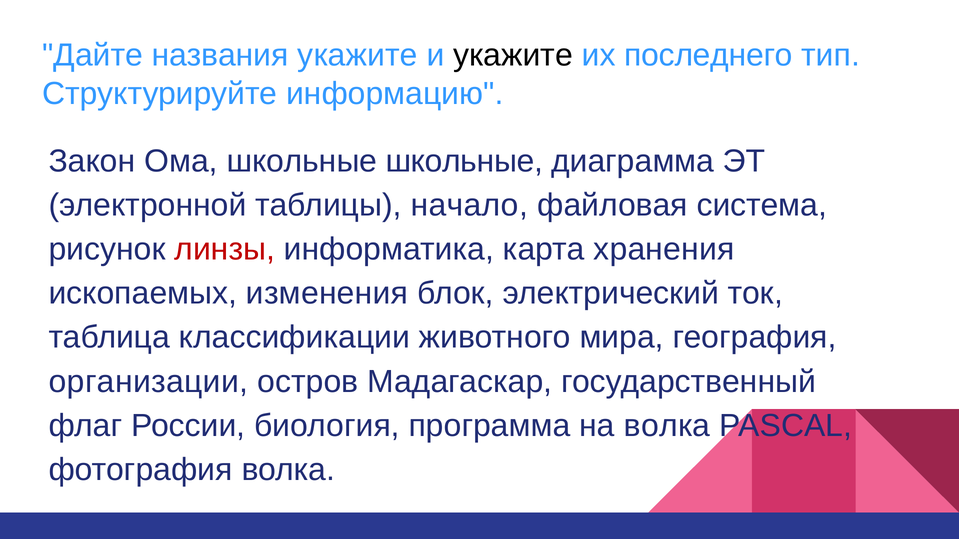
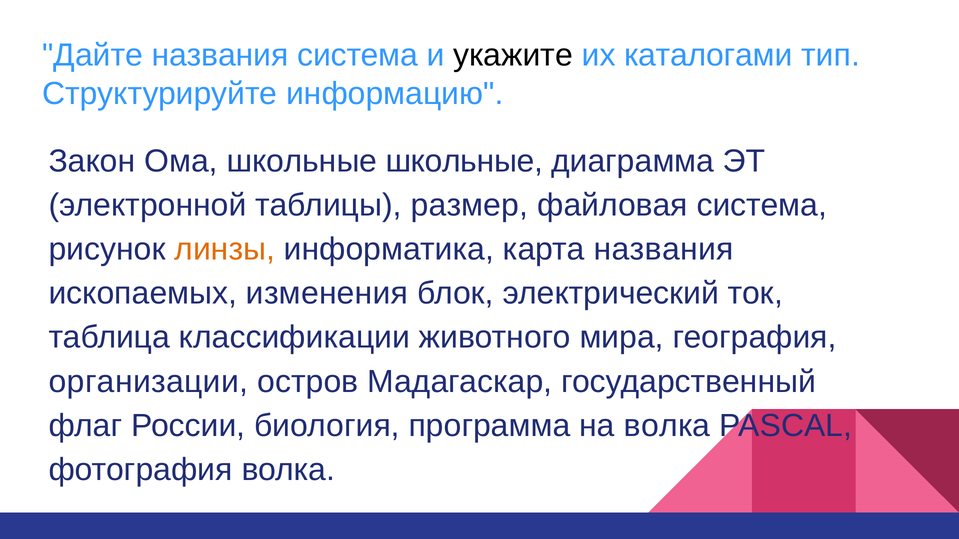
названия укажите: укажите -> система (358, 55)
последнего: последнего -> каталогами (709, 55)
начало: начало -> размер (469, 205)
линзы colour: red -> orange (225, 250)
карта хранения: хранения -> названия (664, 250)
